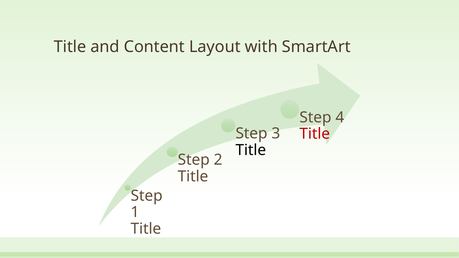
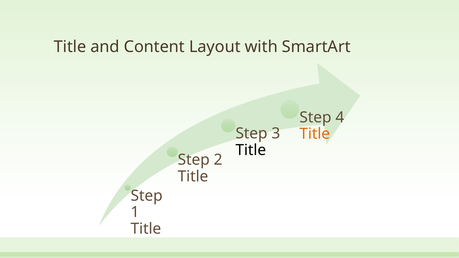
Title colour: red -> orange (315, 134)
